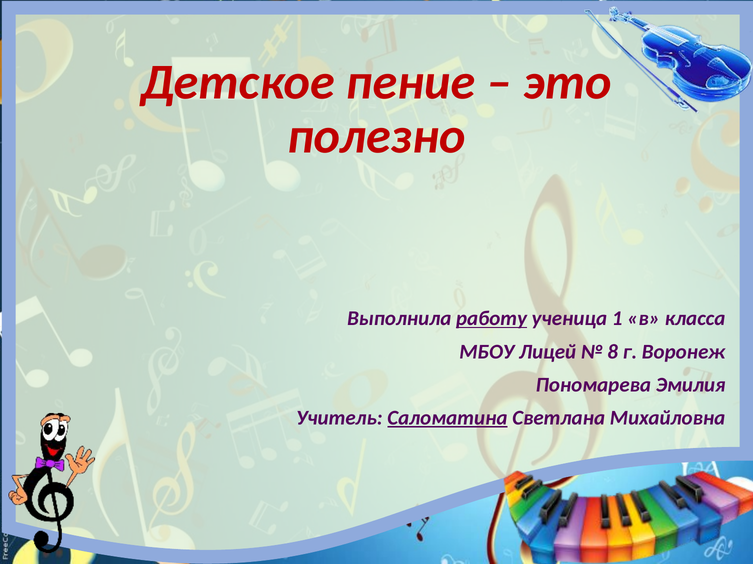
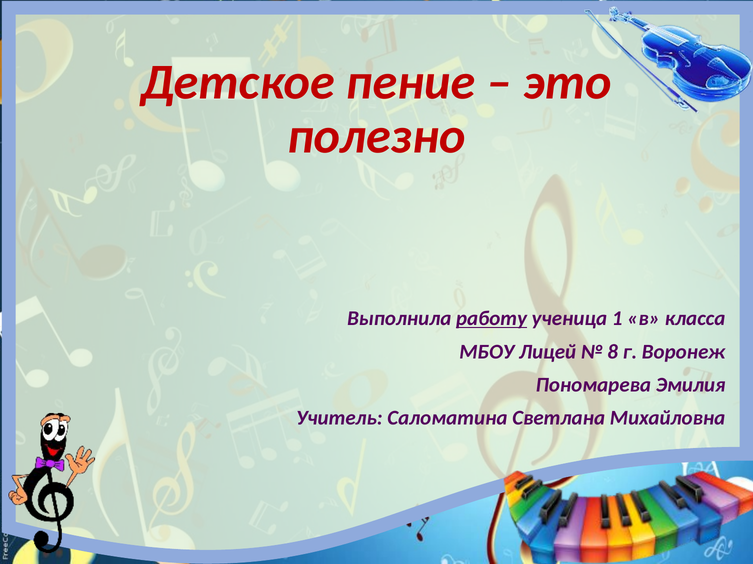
Саломатина underline: present -> none (447, 418)
